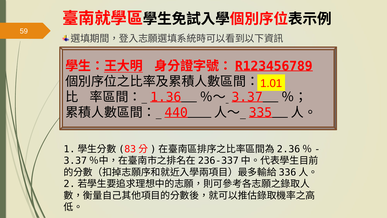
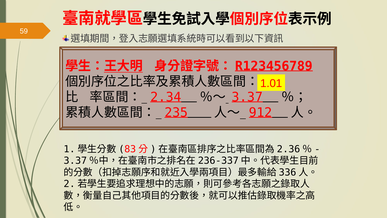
1.36: 1.36 -> 2.34 (166, 97)
440: 440 -> 235 (176, 112)
335: 335 -> 912 (261, 112)
